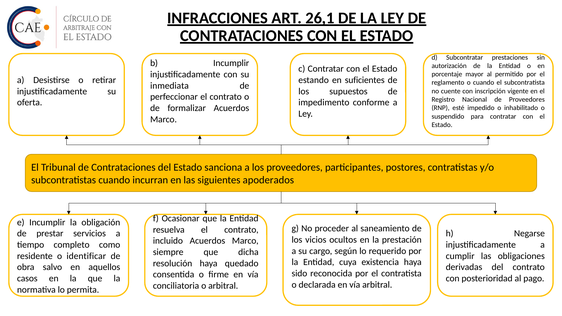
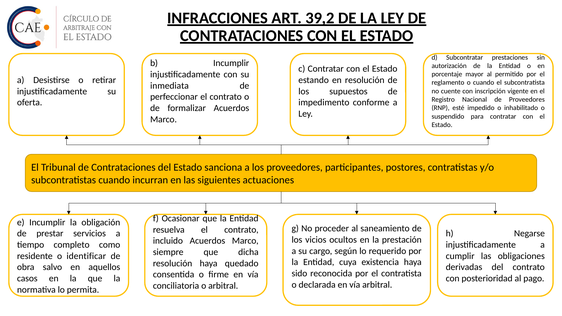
26,1: 26,1 -> 39,2 (320, 18)
en suficientes: suficientes -> resolución (365, 80)
apoderados: apoderados -> actuaciones (268, 180)
